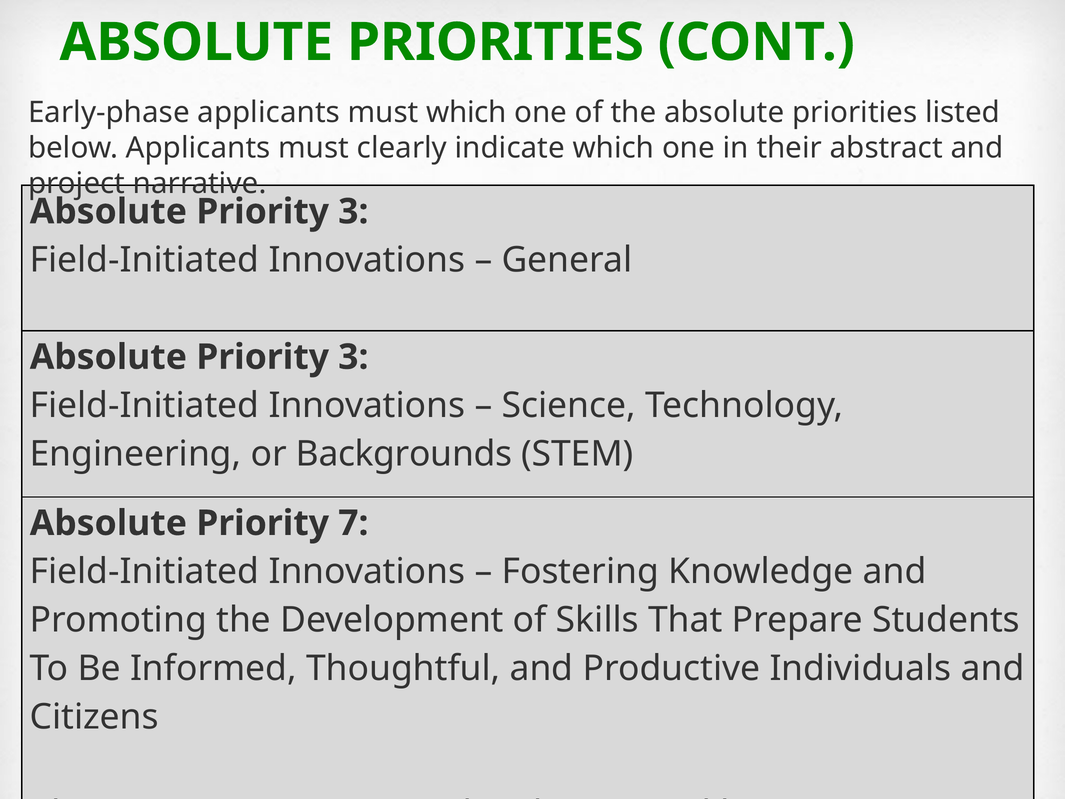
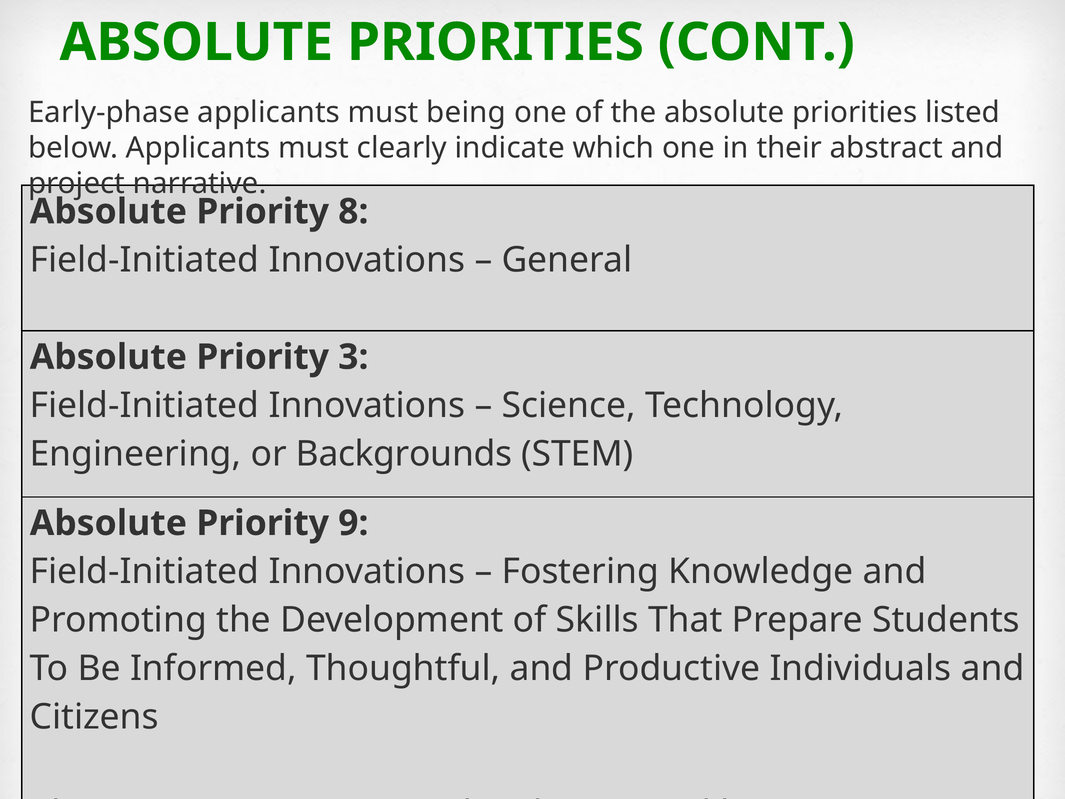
must which: which -> being (466, 112)
3: 3 -> 8 (353, 212)
7: 7 -> 9 (353, 523)
